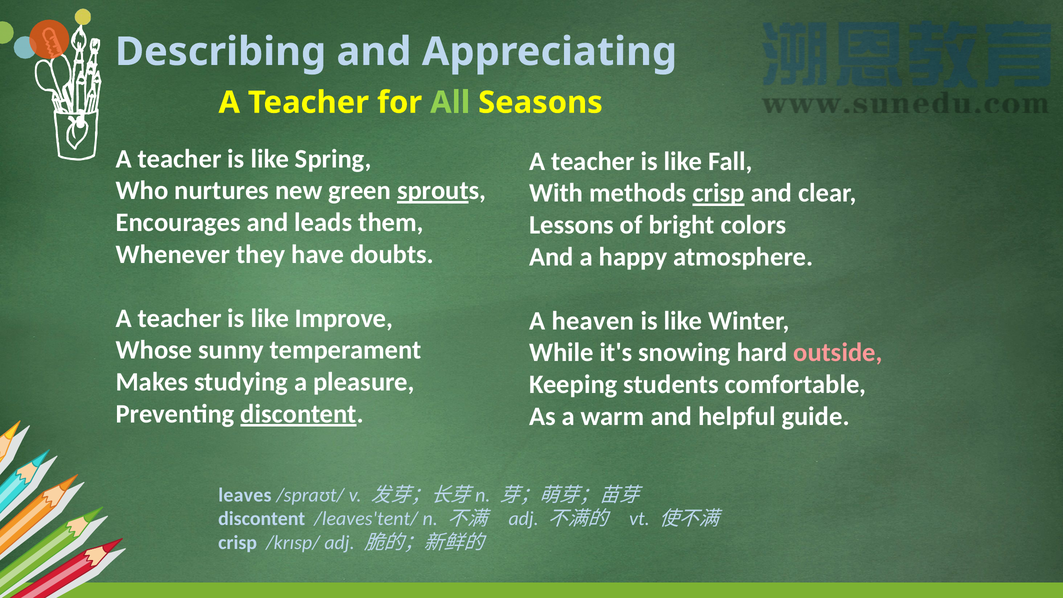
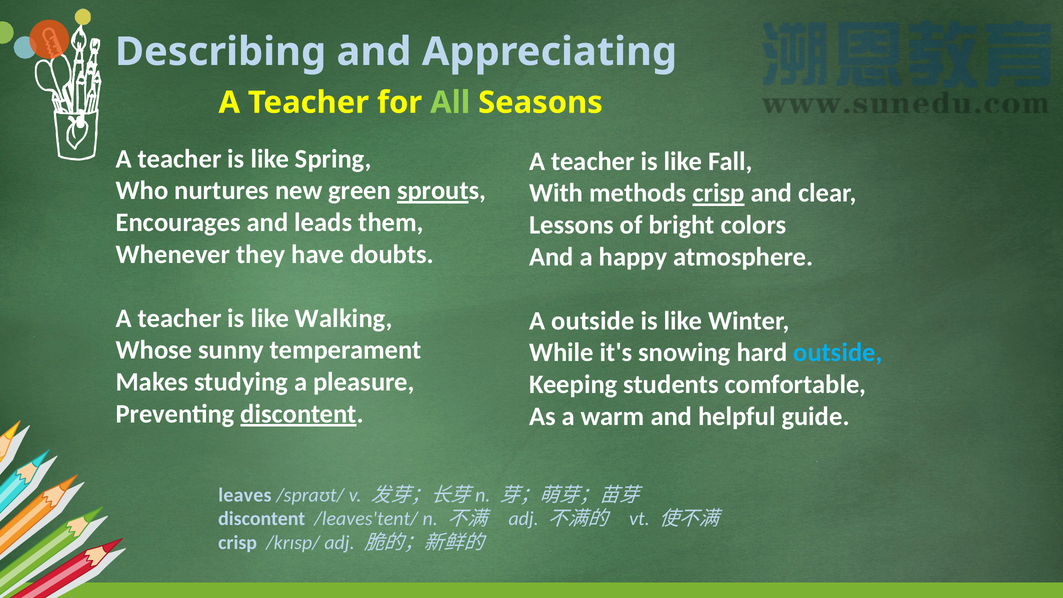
Improve: Improve -> Walking (344, 318)
A heaven: heaven -> outside (593, 321)
outside colour: pink -> light blue (838, 353)
